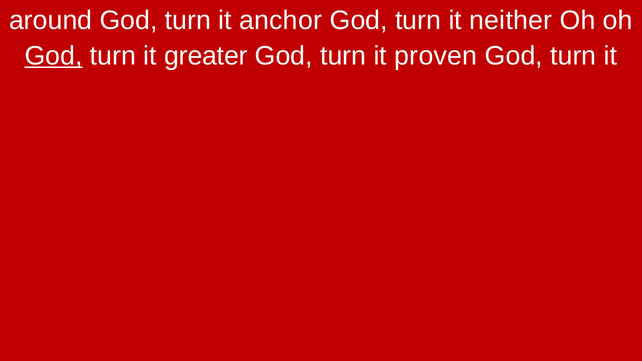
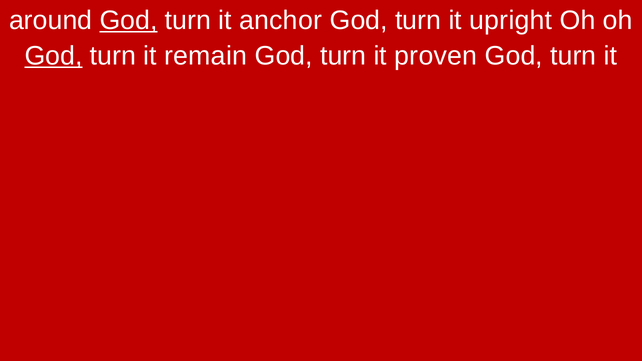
God underline: none -> present (129, 20)
neither: neither -> upright (511, 20)
greater: greater -> remain (206, 56)
